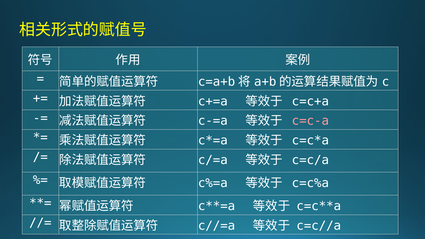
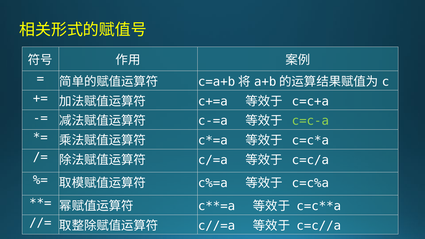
c=c-a colour: pink -> light green (310, 121)
